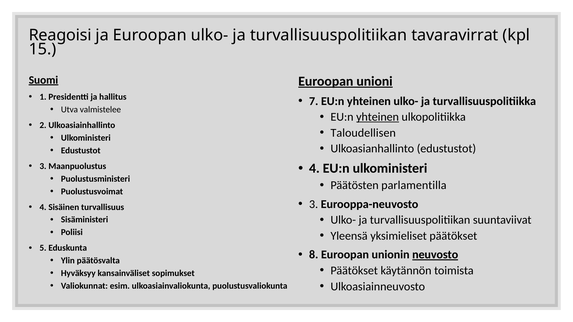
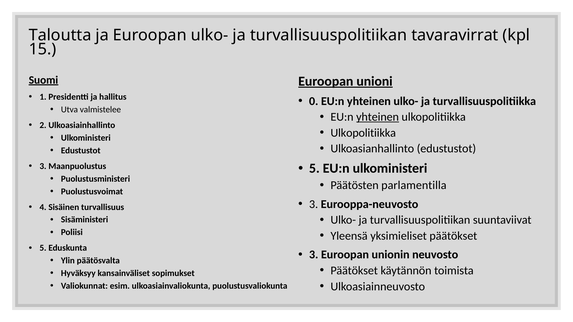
Reagoisi: Reagoisi -> Taloutta (60, 35)
7: 7 -> 0 (314, 101)
Taloudellisen: Taloudellisen -> Ulkopolitiikka (363, 133)
4: 4 -> 5 (314, 169)
8: 8 -> 3 (314, 255)
neuvosto underline: present -> none (435, 255)
